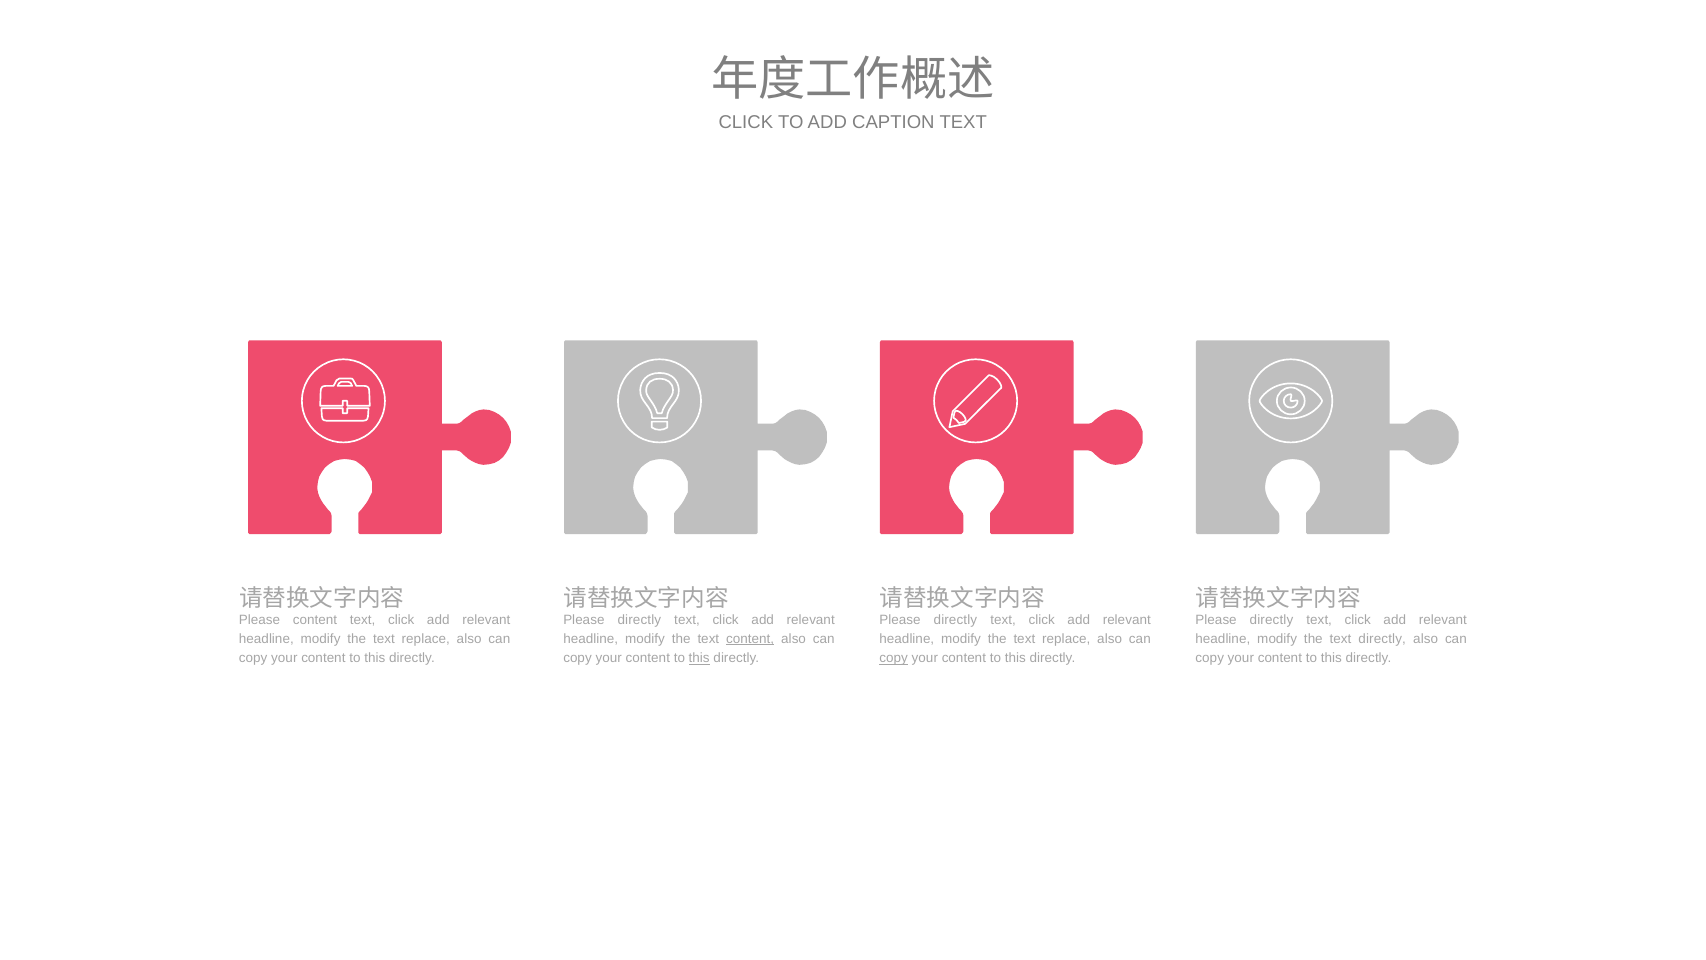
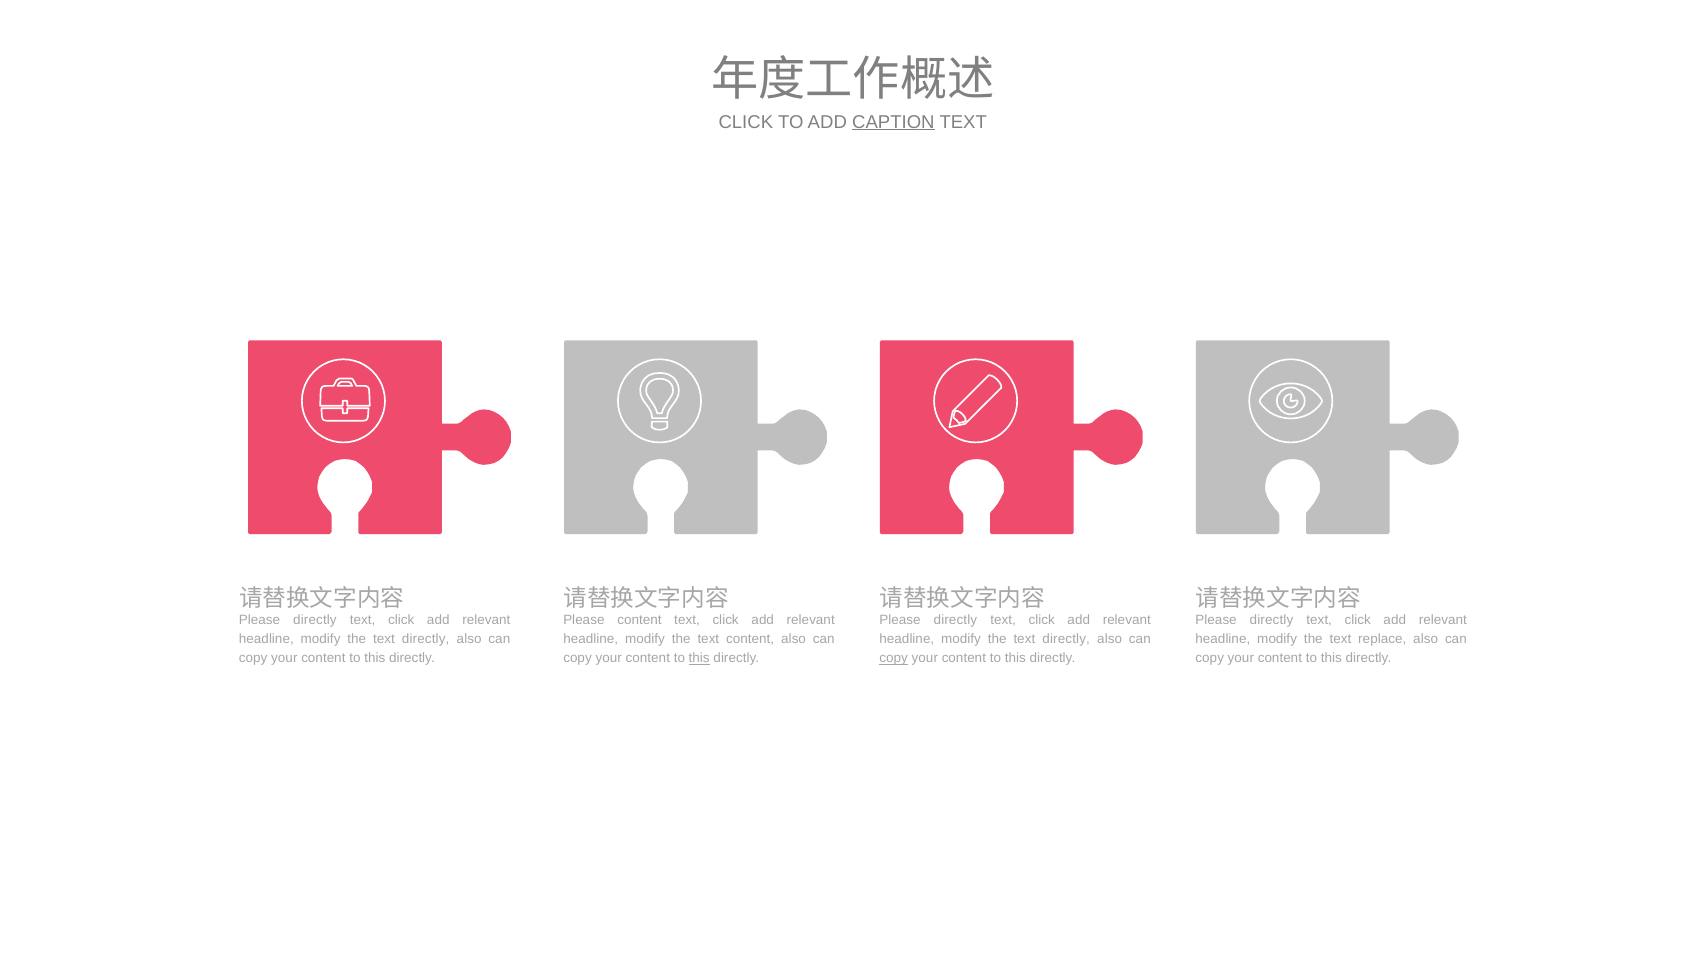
CAPTION underline: none -> present (893, 122)
content: content -> directly (315, 619)
directly: directly -> content (639, 619)
replace: replace -> directly (426, 639)
content underline: present -> none (750, 639)
replace: replace -> directly (1066, 639)
text directly: directly -> replace (1382, 639)
